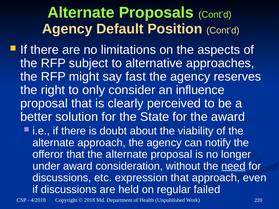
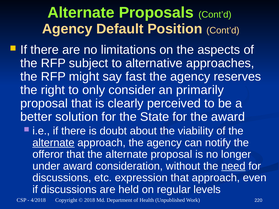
influence: influence -> primarily (200, 90)
alternate underline: none -> present (54, 143)
failed: failed -> levels (207, 190)
